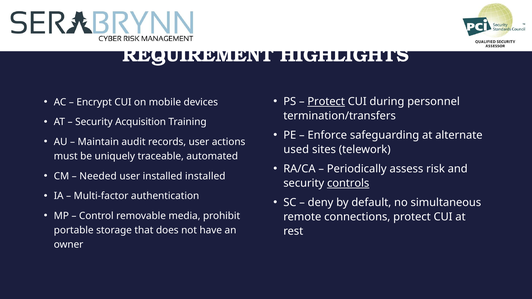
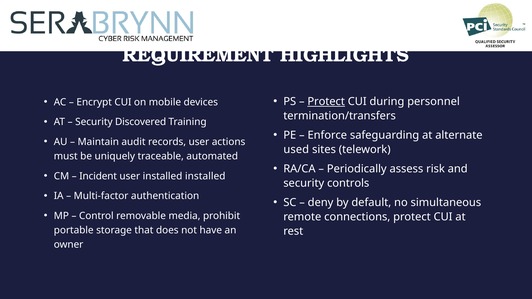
Acquisition: Acquisition -> Discovered (141, 122)
Needed: Needed -> Incident (98, 176)
controls underline: present -> none (348, 183)
